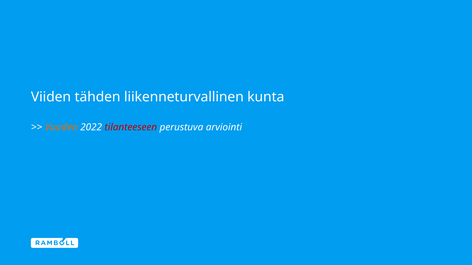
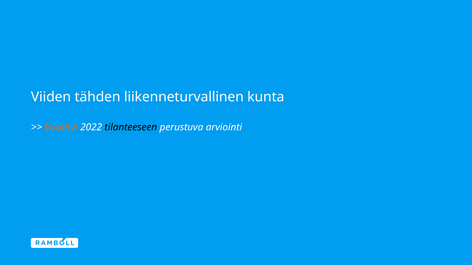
tilanteeseen colour: red -> black (131, 127)
